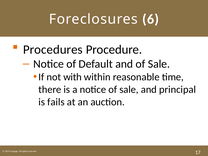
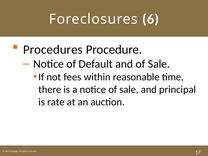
with: with -> fees (72, 77)
fails: fails -> rate (56, 102)
